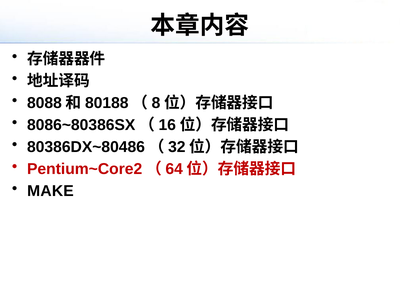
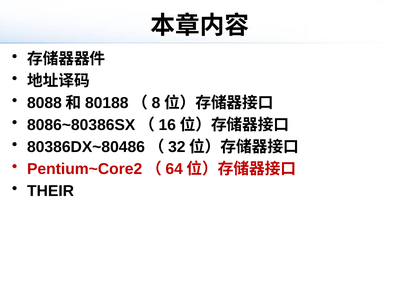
MAKE: MAKE -> THEIR (51, 191)
